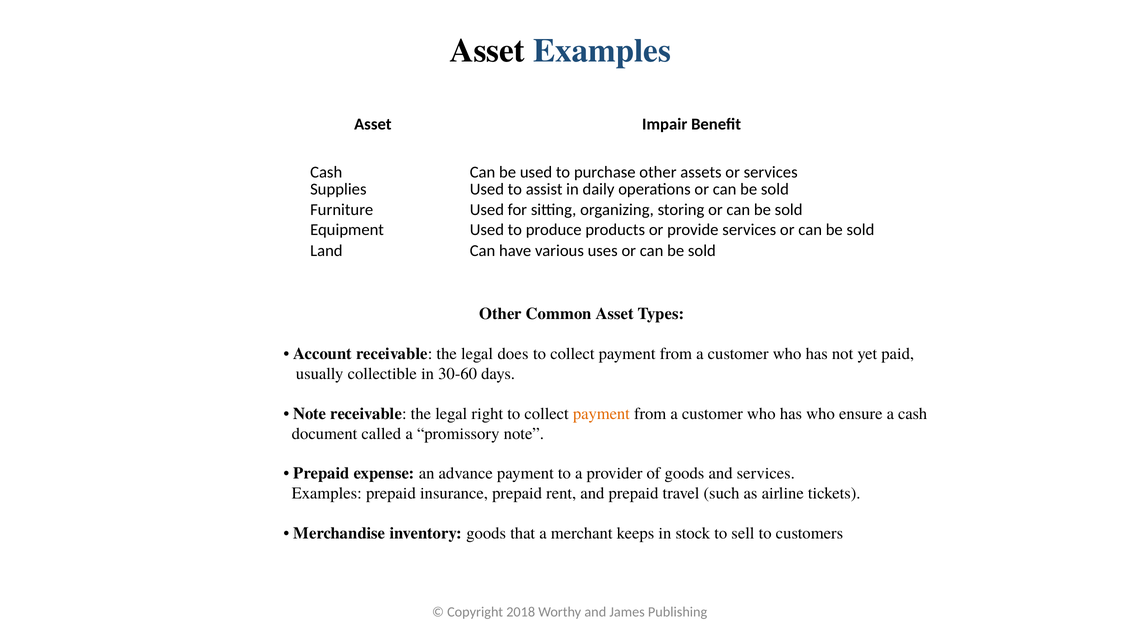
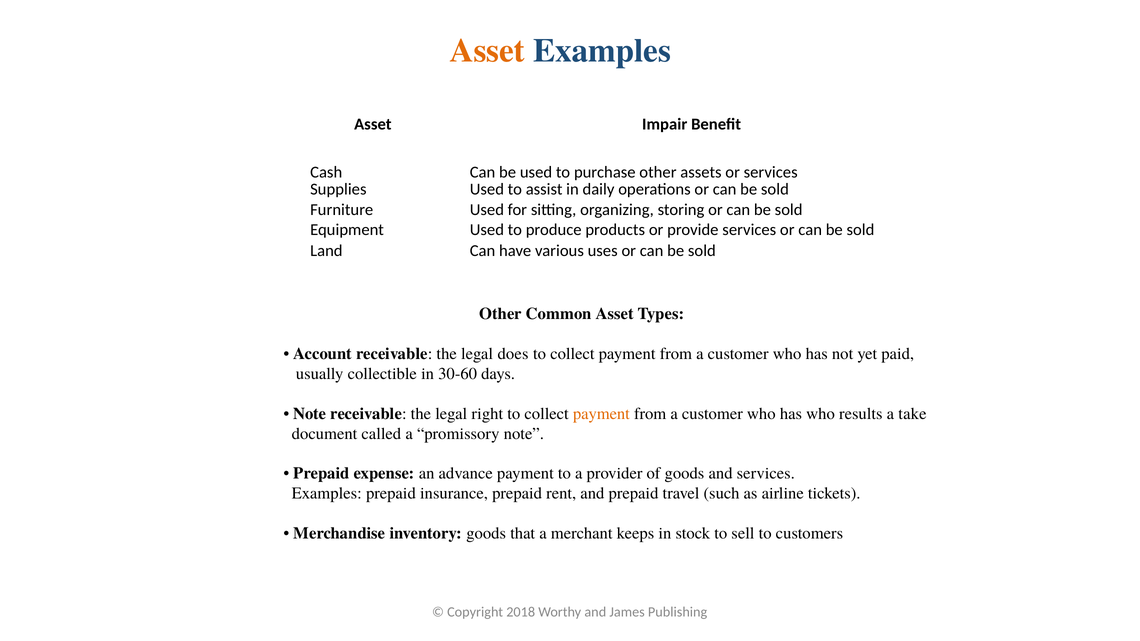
Asset colour: black -> orange (487, 51)
ensure: ensure -> results (861, 414)
a cash: cash -> take (912, 414)
